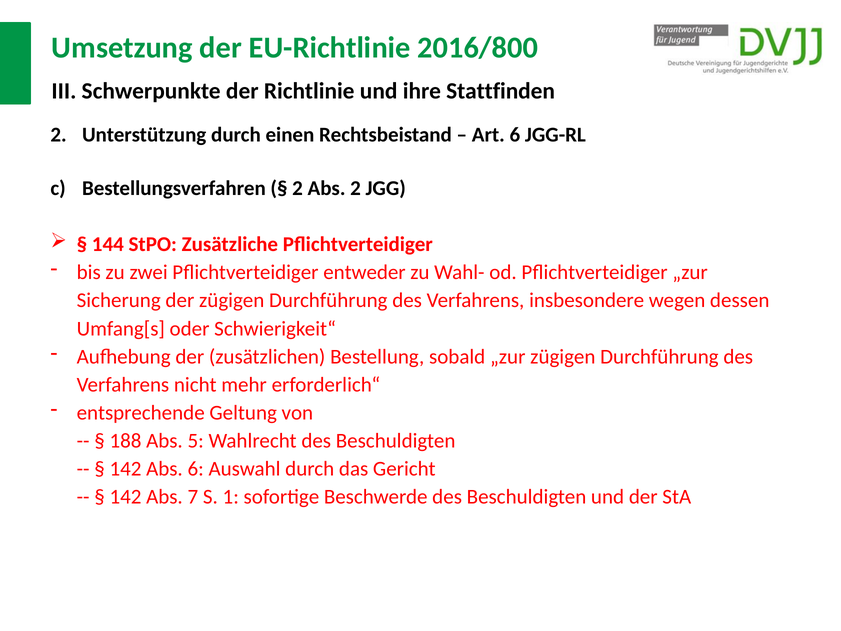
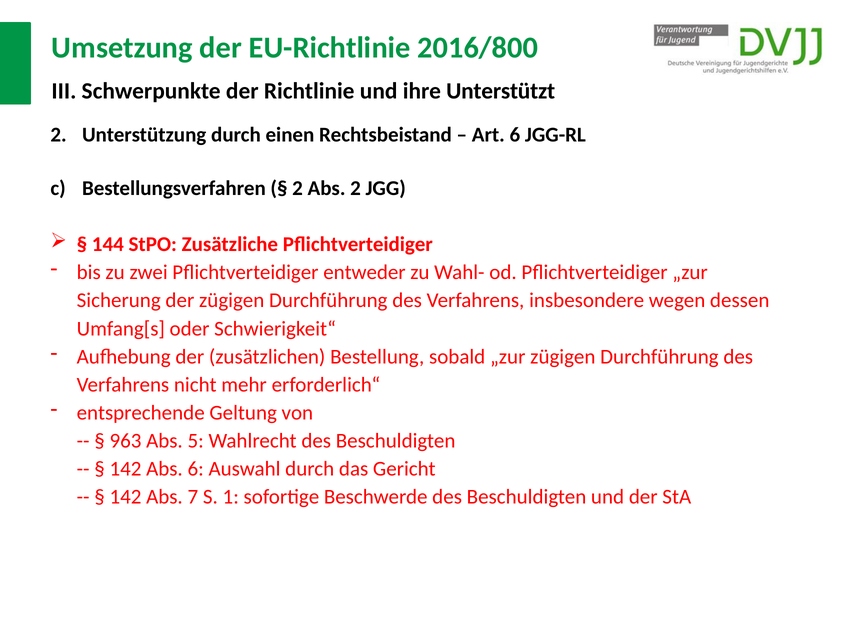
Stattfinden: Stattfinden -> Unterstützt (501, 91)
188: 188 -> 963 (125, 441)
